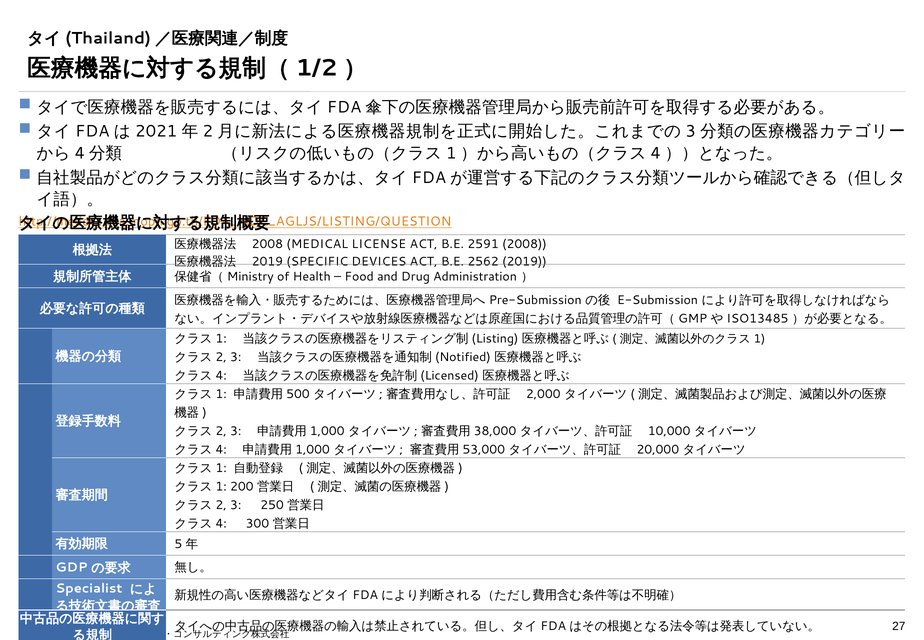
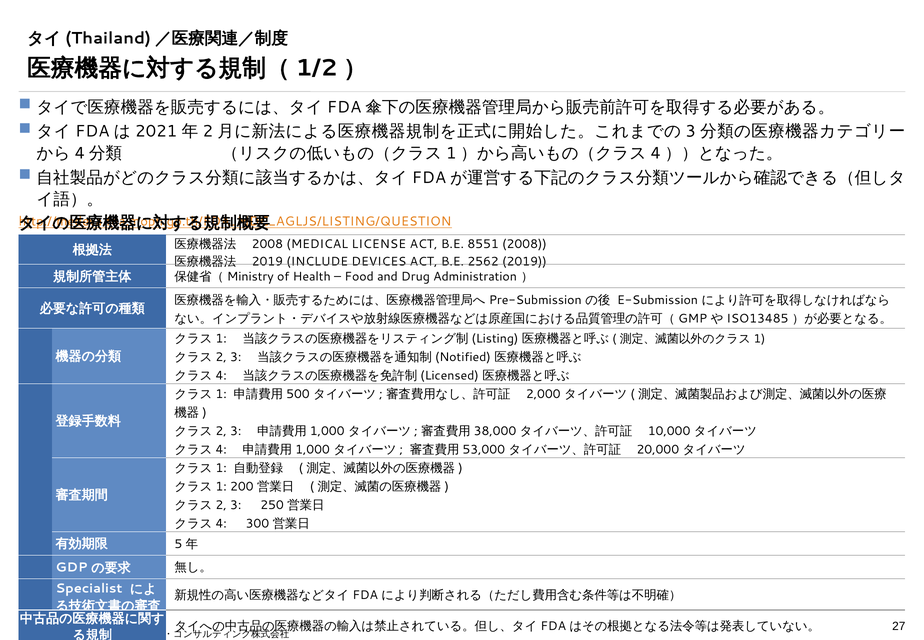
2591: 2591 -> 8551 (483, 244)
SPECIFIC: SPECIFIC -> INCLUDE (317, 261)
